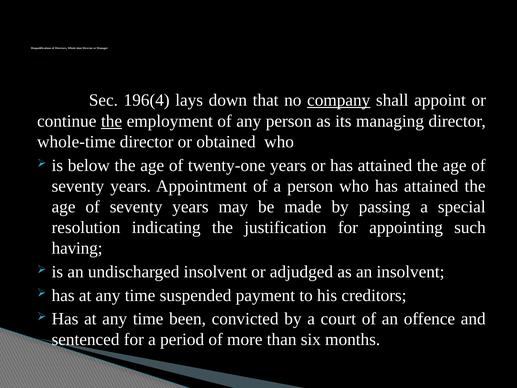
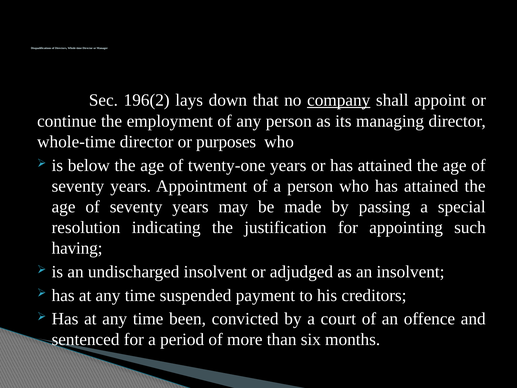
196(4: 196(4 -> 196(2 (147, 100)
the underline: present -> none (112, 121)
obtained: obtained -> purposes (226, 142)
